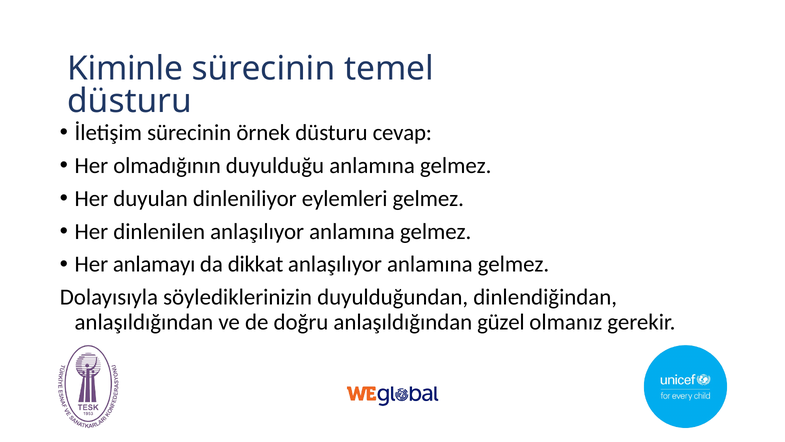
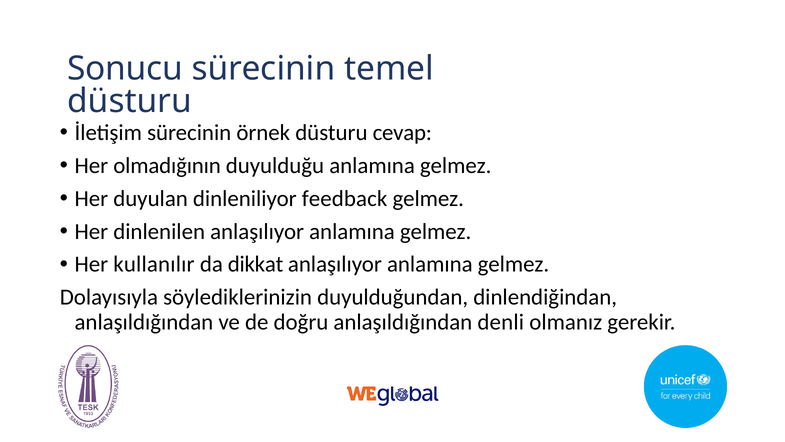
Kiminle: Kiminle -> Sonucu (125, 69)
eylemleri: eylemleri -> feedback (345, 198)
anlamayı: anlamayı -> kullanılır (154, 264)
güzel: güzel -> denli (501, 322)
